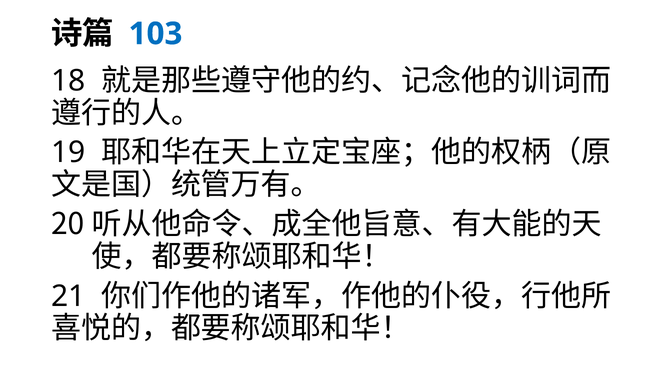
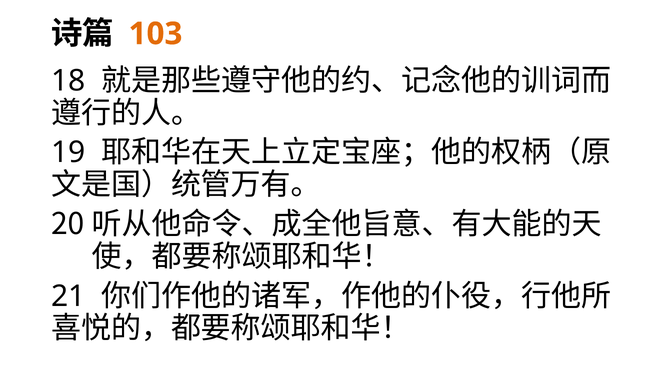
103 colour: blue -> orange (155, 34)
